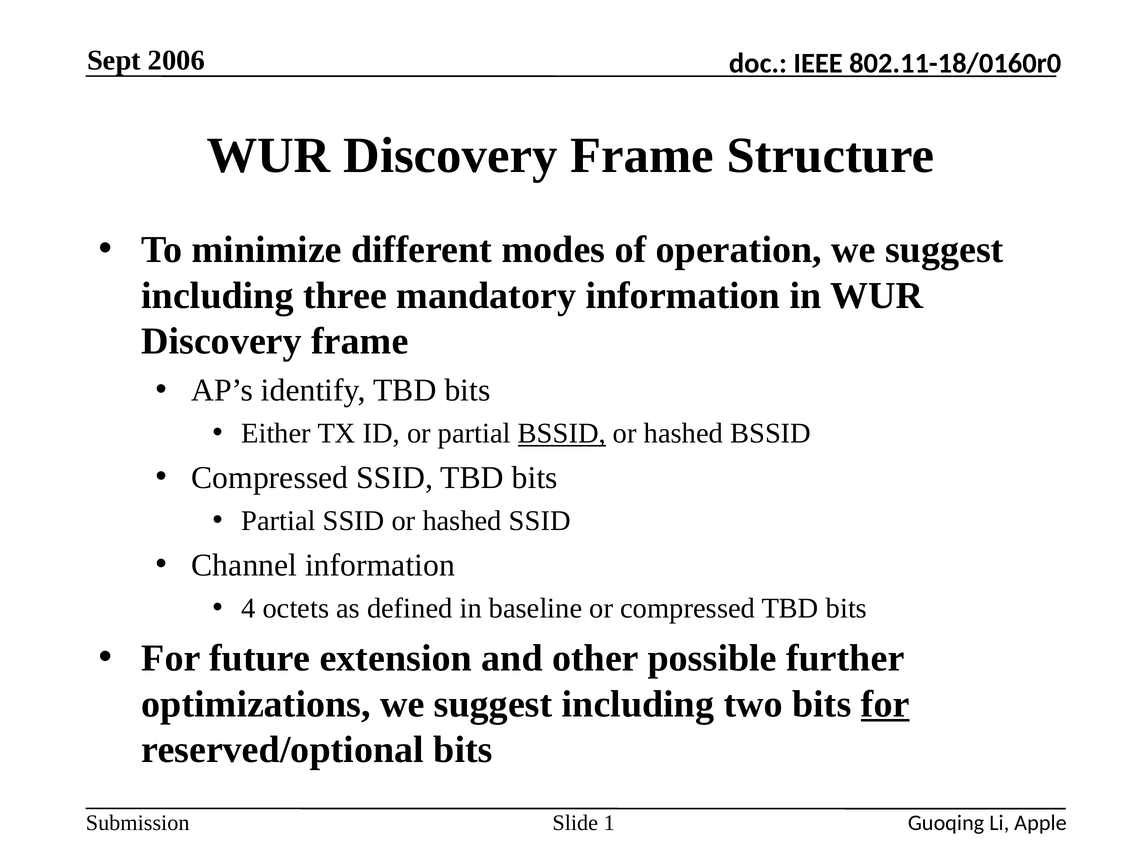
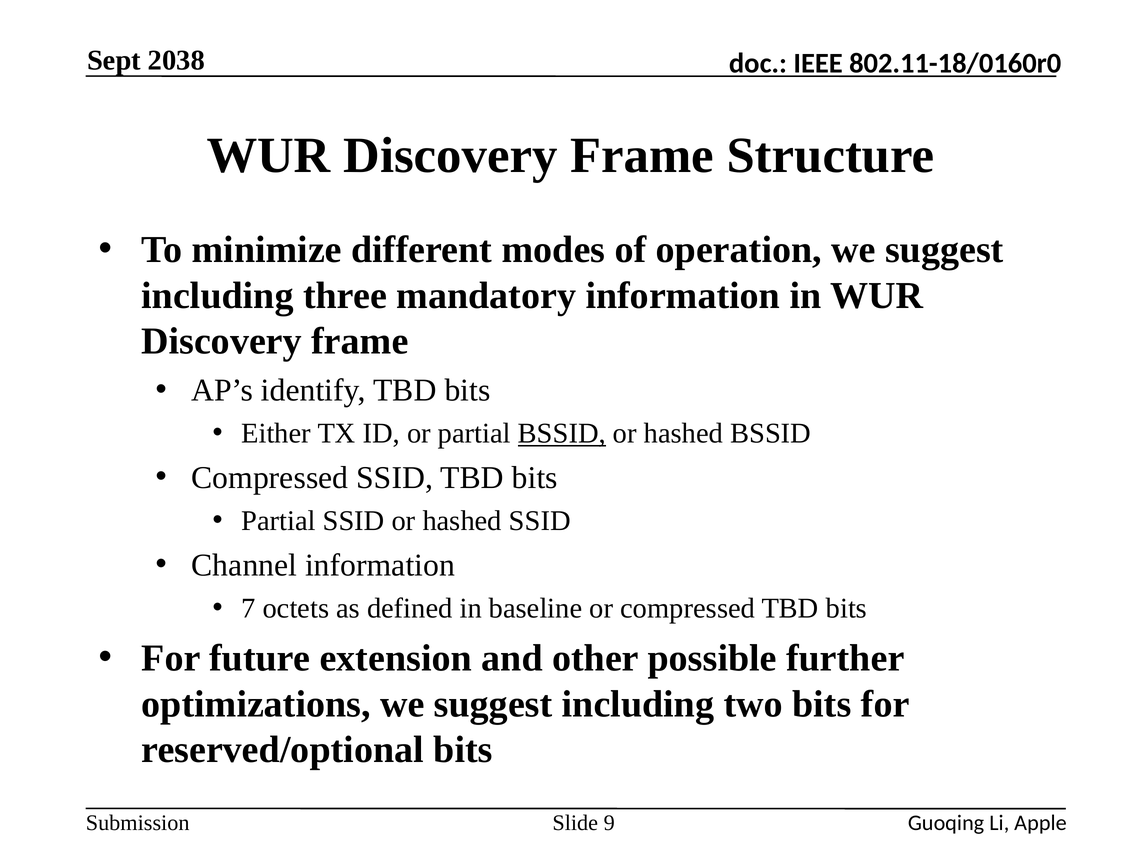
2006: 2006 -> 2038 (176, 61)
4: 4 -> 7 (248, 609)
for underline: present -> none (885, 704)
1: 1 -> 9 (609, 824)
